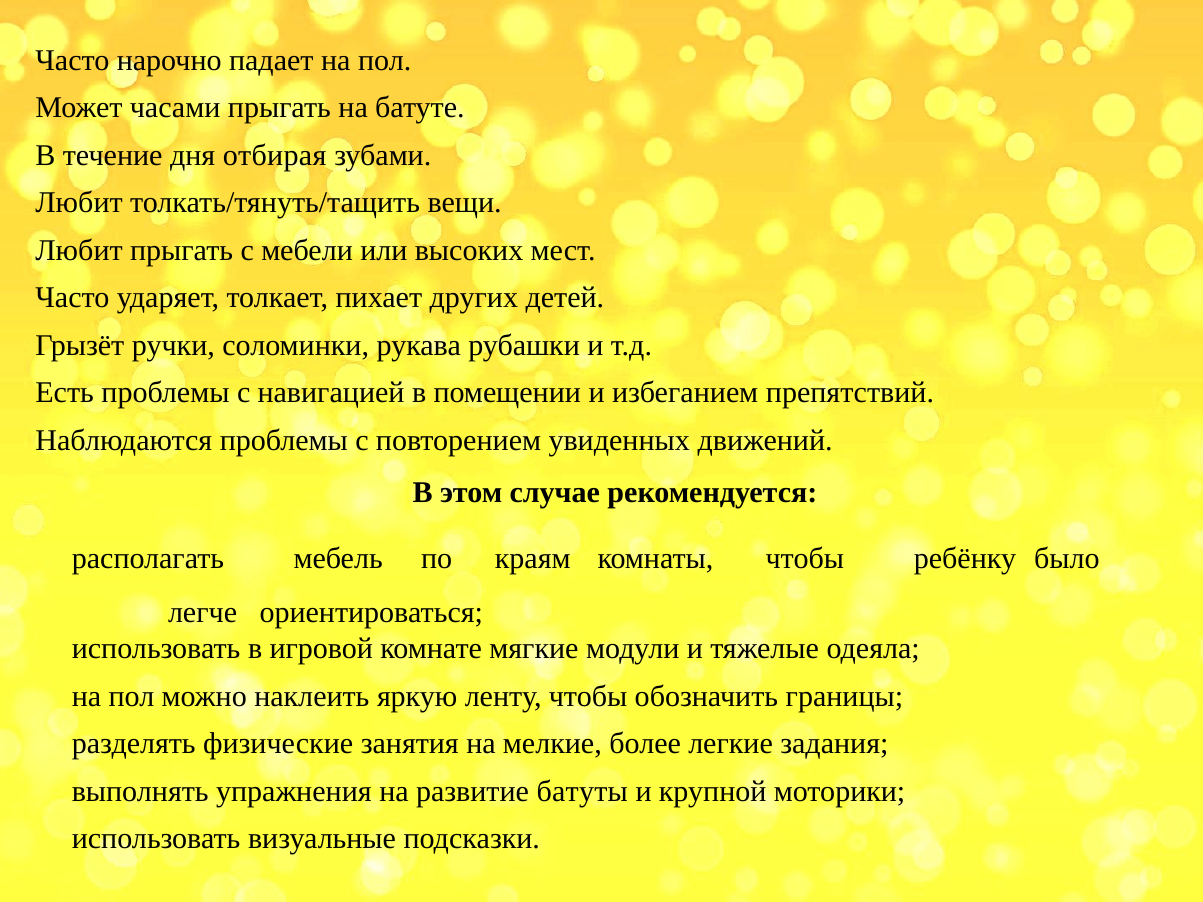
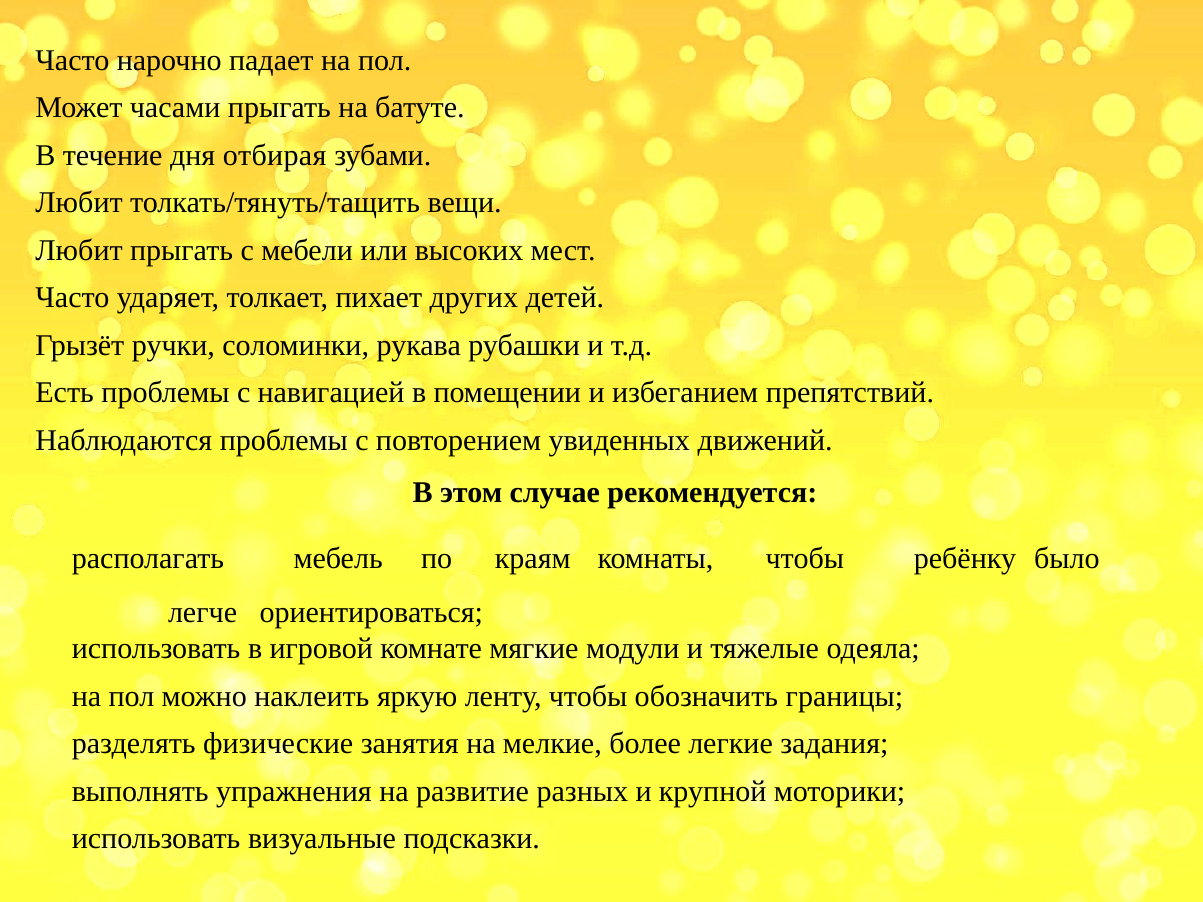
батуты: батуты -> разных (582, 792)
